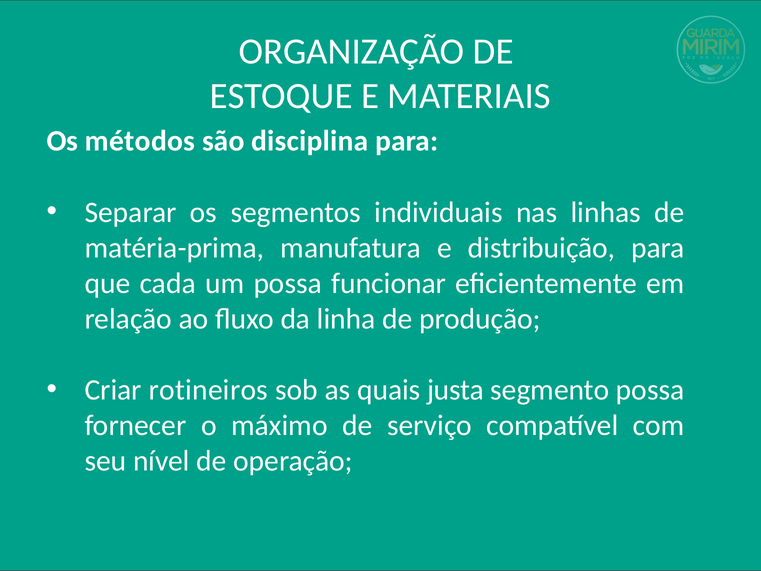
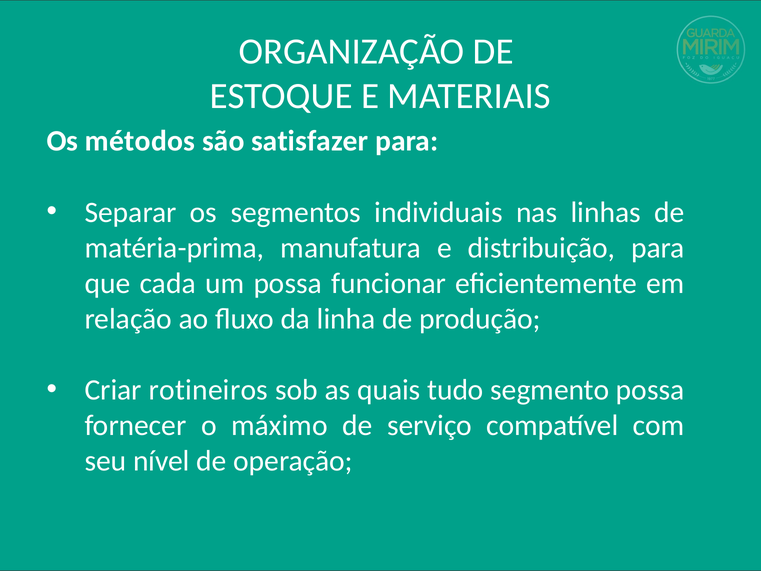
disciplina: disciplina -> satisfazer (310, 141)
justa: justa -> tudo (455, 390)
